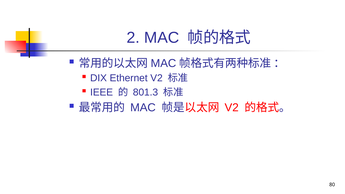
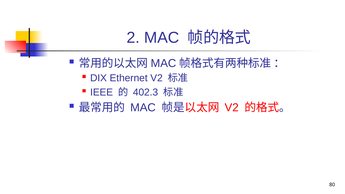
801.3: 801.3 -> 402.3 (145, 92)
